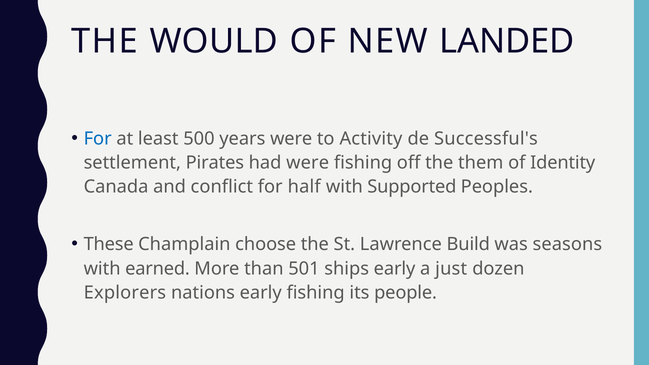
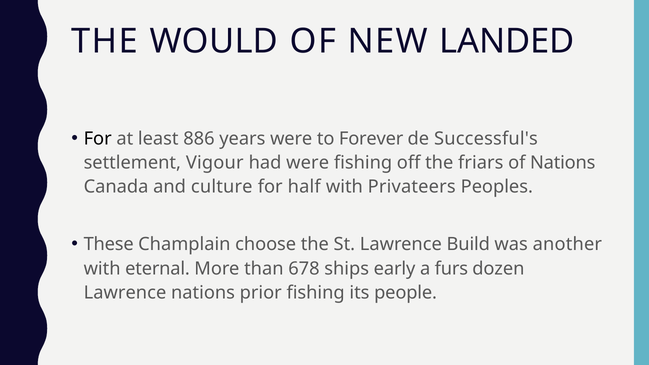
For colour: blue -> black (98, 139)
500: 500 -> 886 (199, 139)
Activity: Activity -> Forever (371, 139)
Pirates: Pirates -> Vigour (215, 163)
them: them -> friars (481, 163)
of Identity: Identity -> Nations (563, 163)
conflict: conflict -> culture (222, 187)
Supported: Supported -> Privateers (412, 187)
seasons: seasons -> another (567, 244)
earned: earned -> eternal (158, 269)
501: 501 -> 678 (304, 269)
just: just -> furs (451, 269)
Explorers: Explorers -> Lawrence (125, 293)
nations early: early -> prior (261, 293)
